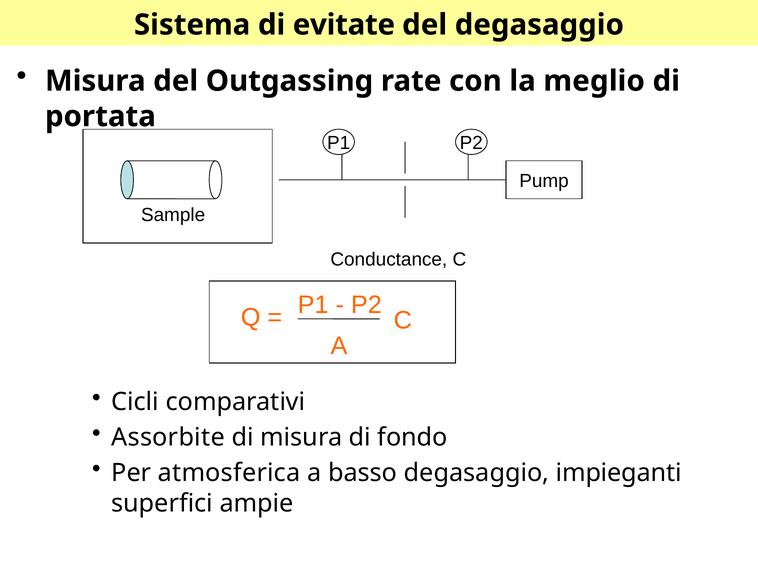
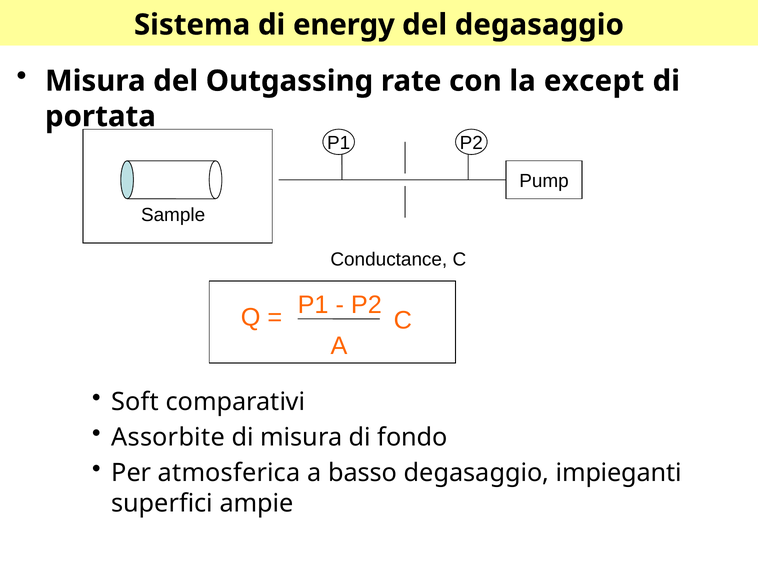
evitate: evitate -> energy (344, 25)
meglio: meglio -> except (594, 81)
Cicli: Cicli -> Soft (135, 402)
